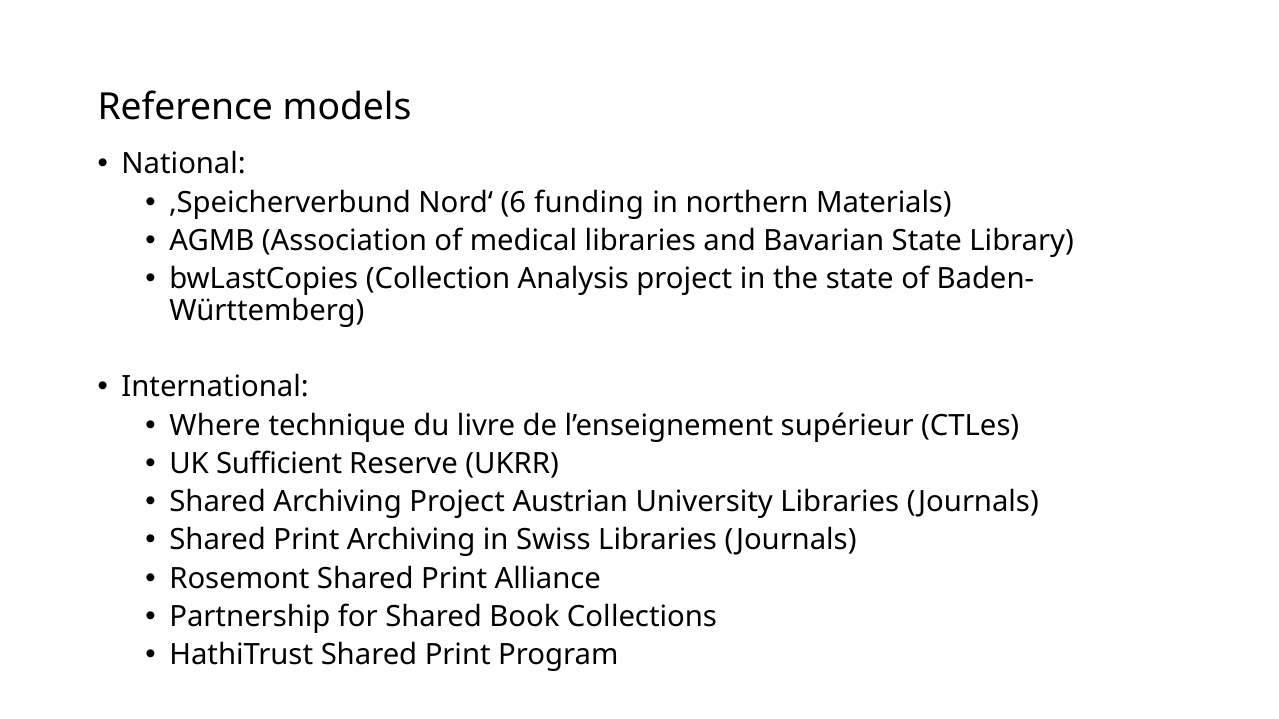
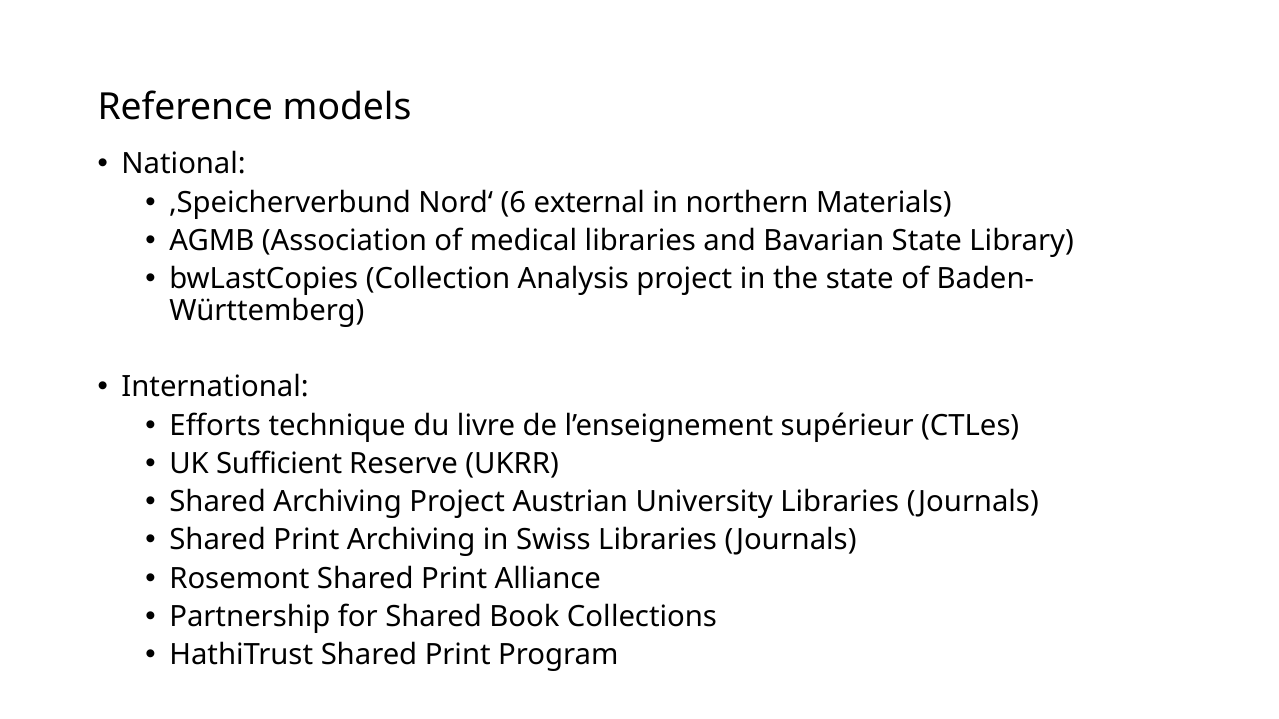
funding: funding -> external (589, 203)
Where: Where -> Efforts (215, 426)
